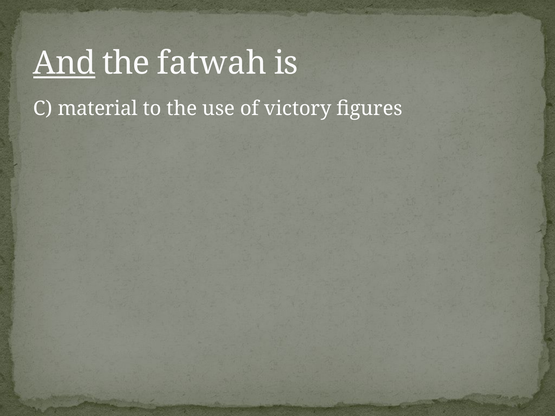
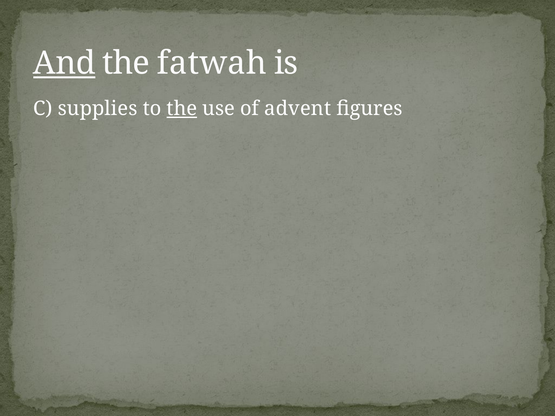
material: material -> supplies (98, 109)
the underline: none -> present (182, 109)
victory: victory -> advent (298, 109)
